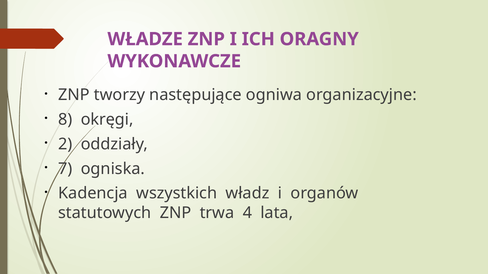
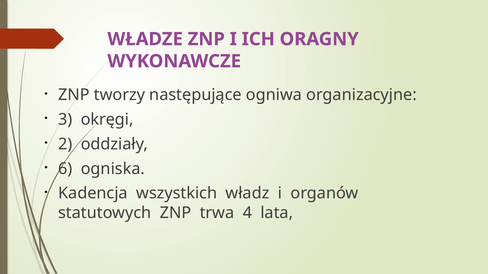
8: 8 -> 3 (65, 120)
7: 7 -> 6 (65, 169)
